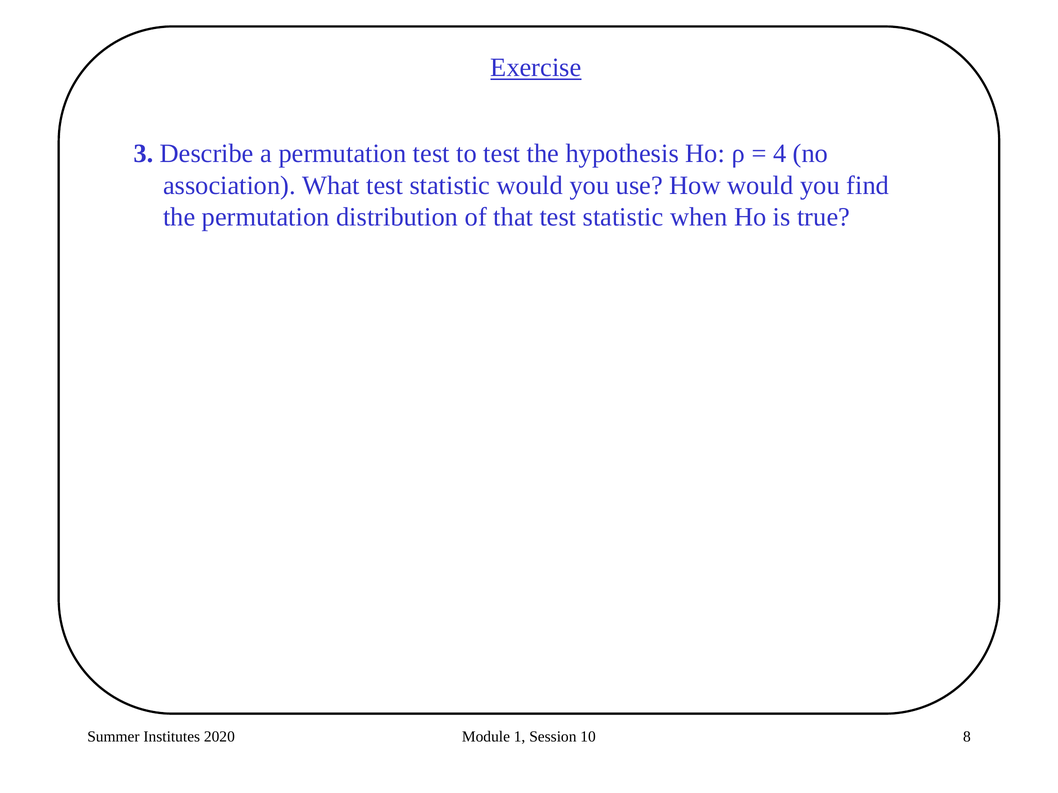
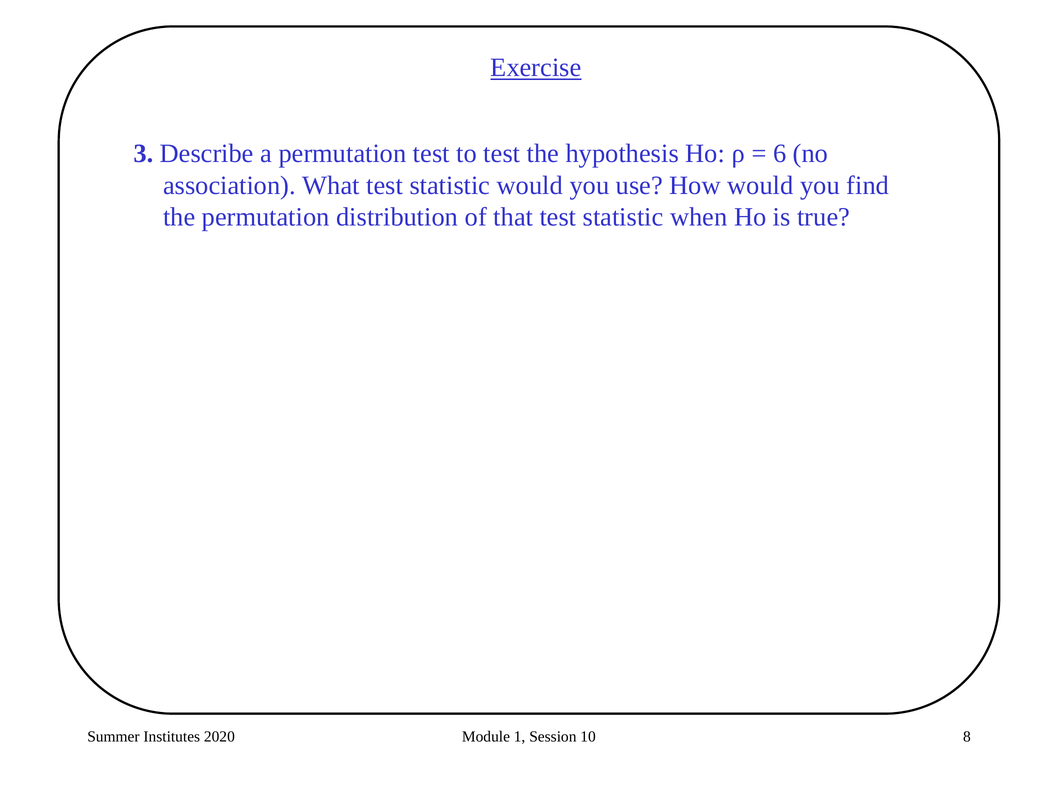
4: 4 -> 6 (780, 154)
